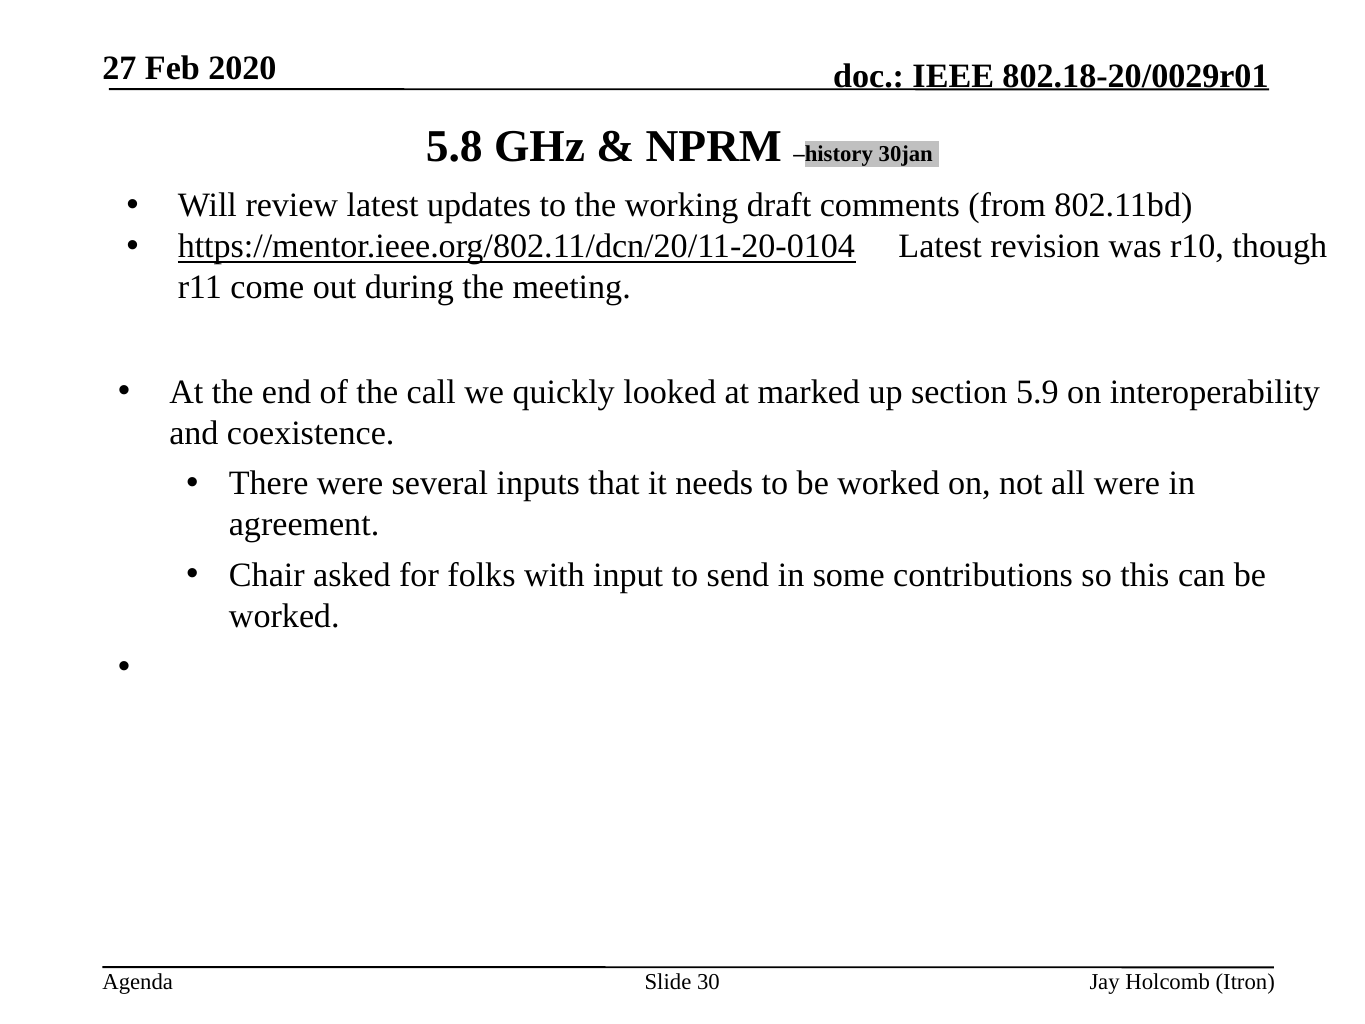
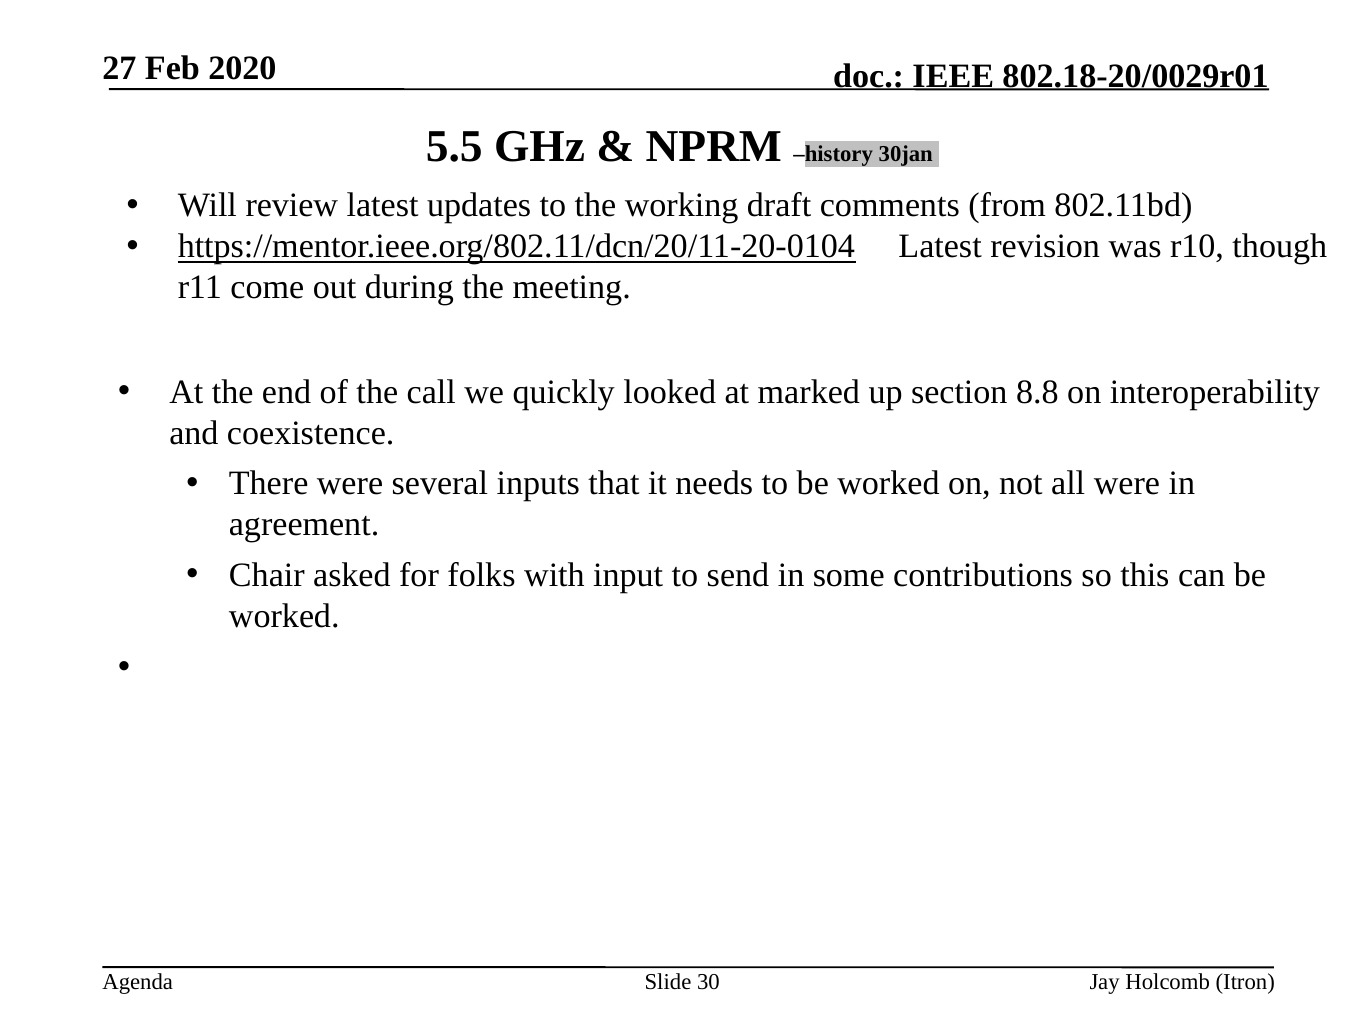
5.8: 5.8 -> 5.5 (454, 147)
5.9: 5.9 -> 8.8 (1037, 392)
